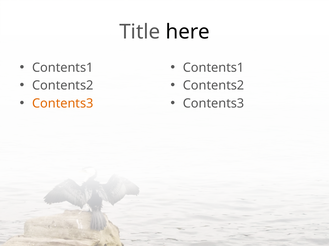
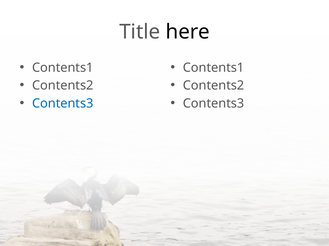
Contents3 colour: orange -> blue (63, 104)
